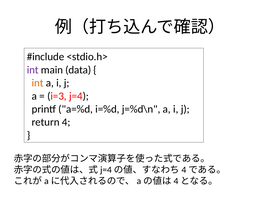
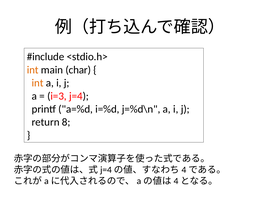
int colour: purple -> orange (33, 70)
data: data -> char (78, 70)
4: 4 -> 8 (66, 122)
